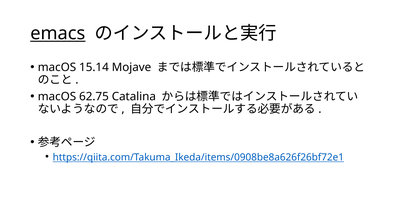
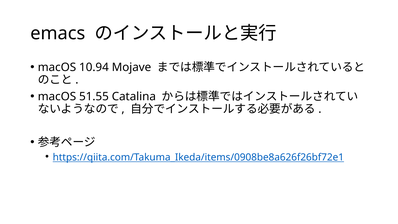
emacs underline: present -> none (58, 33)
15.14: 15.14 -> 10.94 (94, 67)
62.75: 62.75 -> 51.55 (94, 96)
